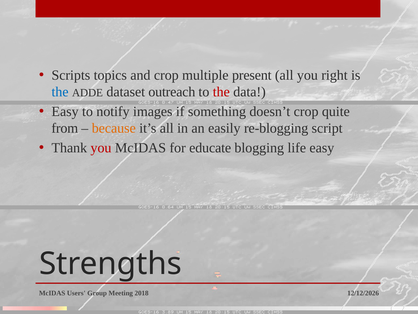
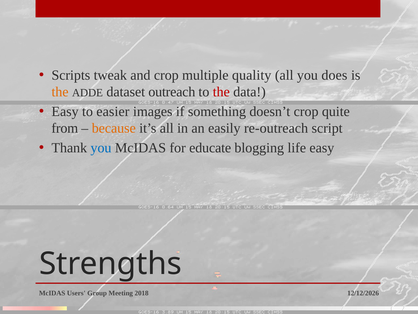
topics: topics -> tweak (110, 75)
present: present -> quality (252, 75)
right: right -> does (334, 75)
the colour: blue -> orange (60, 92)
notify: notify -> easier (113, 111)
re-blogging: re-blogging -> re-outreach (276, 128)
you colour: red -> blue (101, 148)
